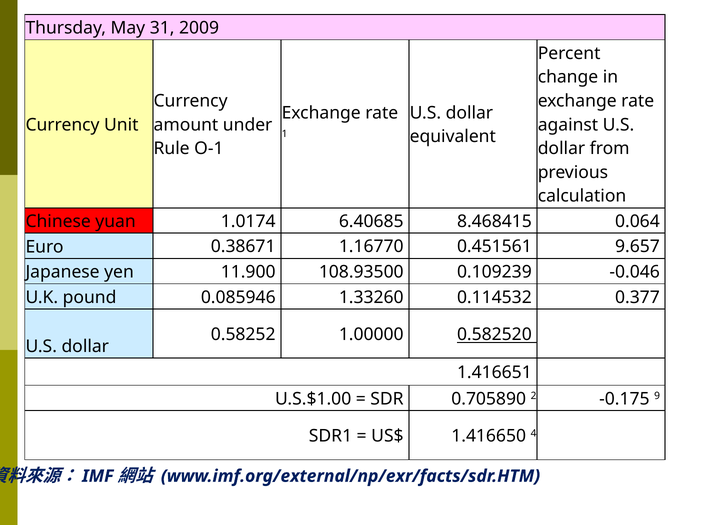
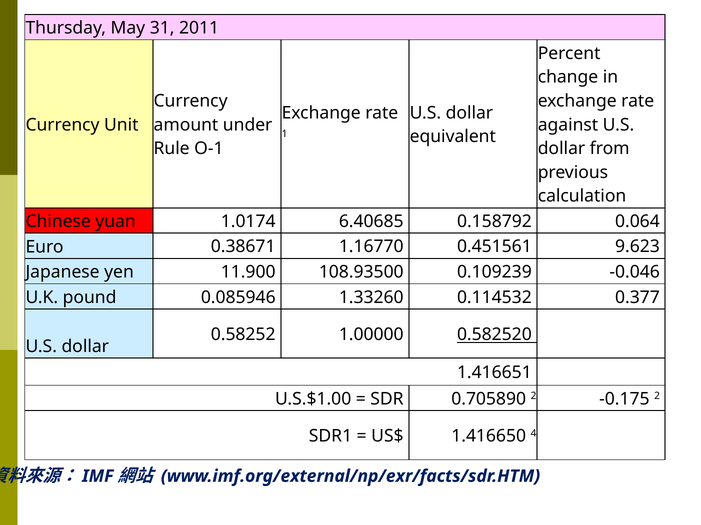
2009: 2009 -> 2011 (199, 28)
8.468415: 8.468415 -> 0.158792 (494, 222)
9.657: 9.657 -> 9.623 (637, 247)
-0.175 9: 9 -> 2 (657, 397)
